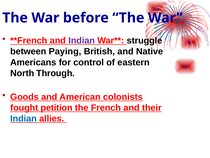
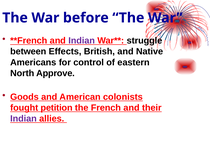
Paying: Paying -> Effects (65, 51)
Through: Through -> Approve (56, 73)
Indian colour: blue -> purple (23, 118)
